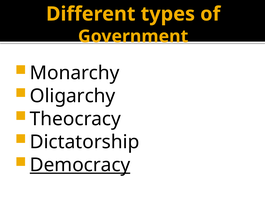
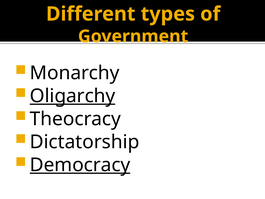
Oligarchy underline: none -> present (73, 96)
